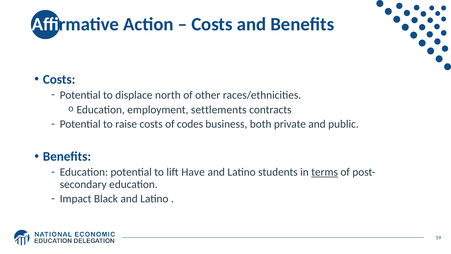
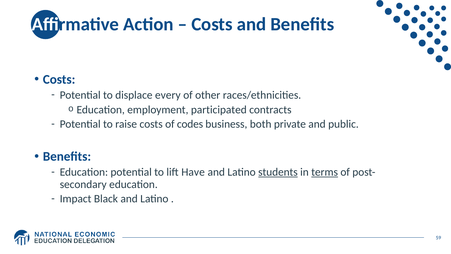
north: north -> every (168, 95)
settlements: settlements -> participated (219, 109)
students underline: none -> present (278, 172)
